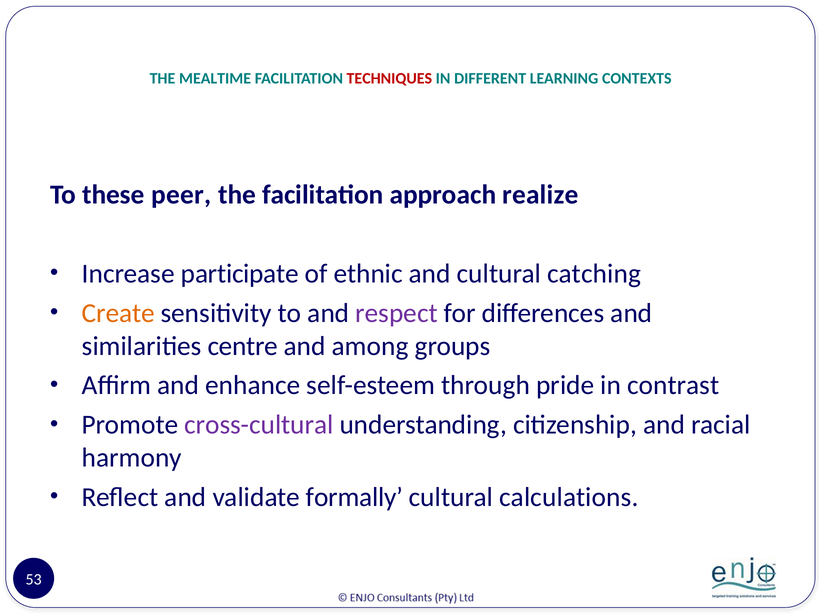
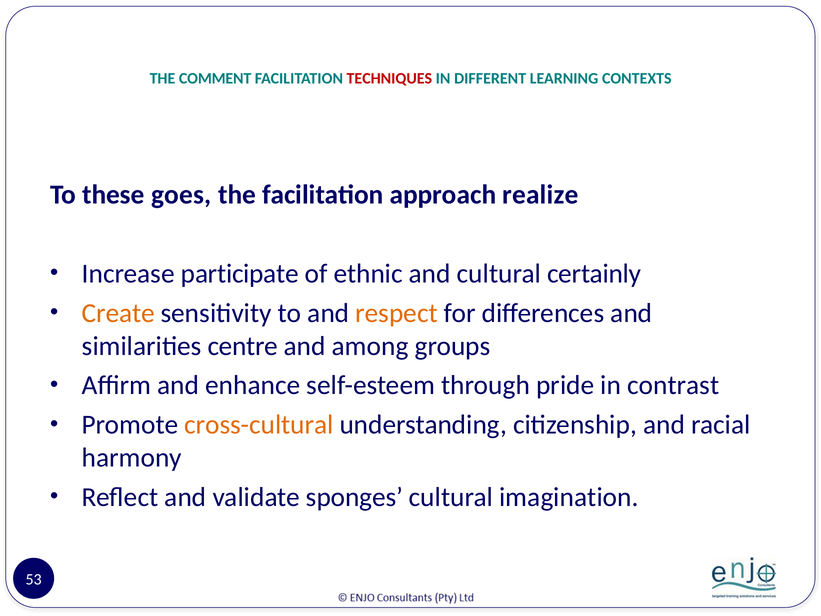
MEALTIME: MEALTIME -> COMMENT (215, 79)
peer: peer -> goes (181, 195)
catching: catching -> certainly (594, 274)
respect colour: purple -> orange (397, 313)
cross-cultural colour: purple -> orange (259, 425)
formally: formally -> sponges (354, 497)
calculations: calculations -> imagination (569, 497)
